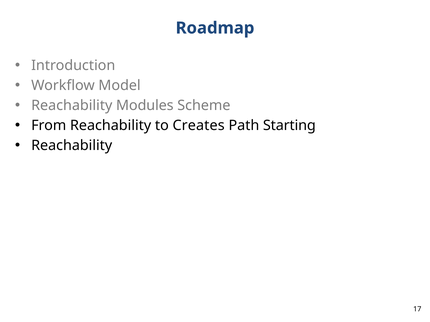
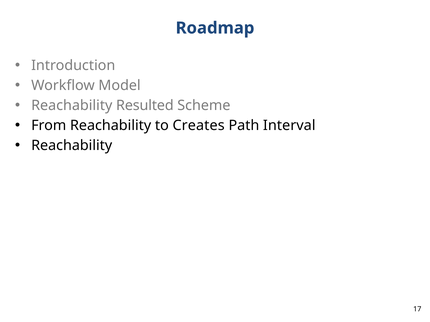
Modules: Modules -> Resulted (145, 106)
Starting: Starting -> Interval (289, 126)
